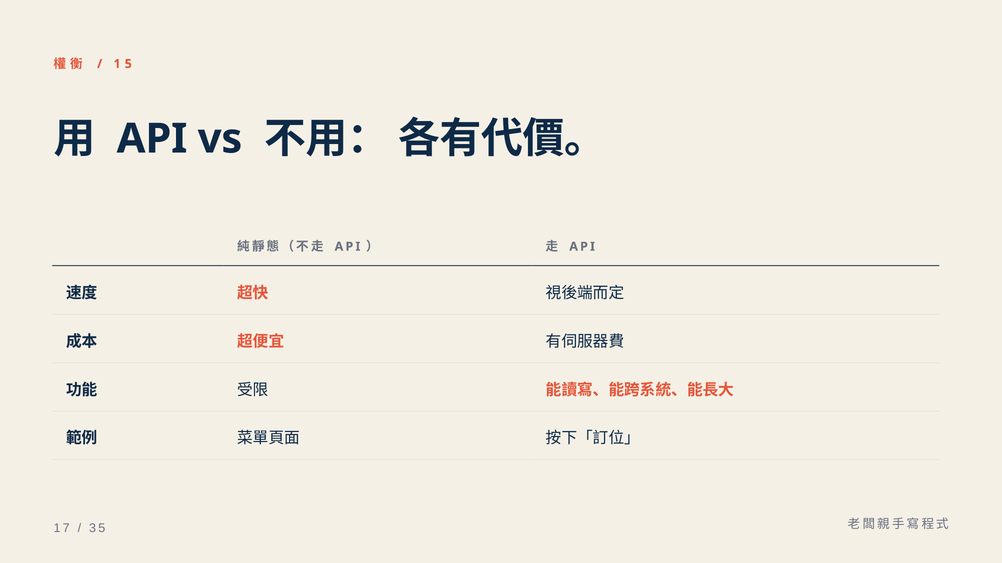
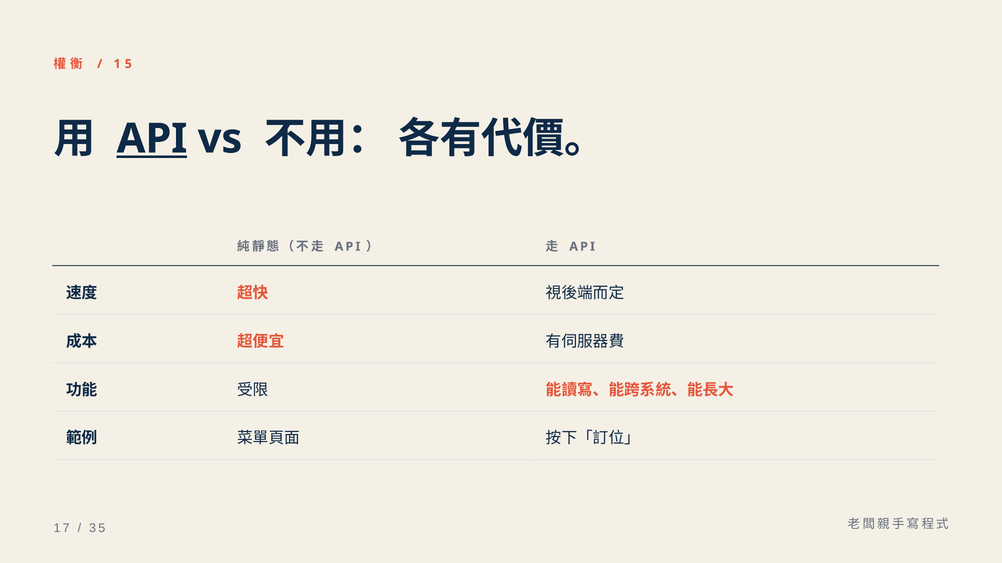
API underline: none -> present (152, 139)
